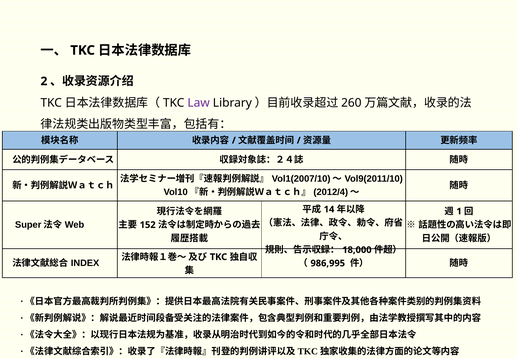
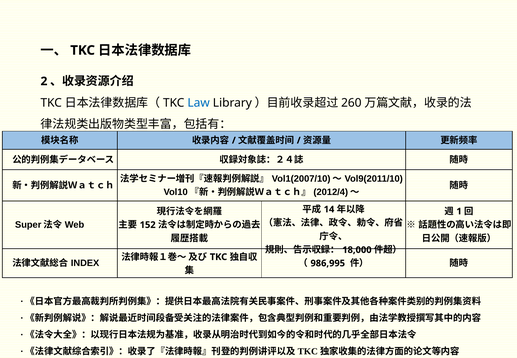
Law colour: purple -> blue (199, 103)
